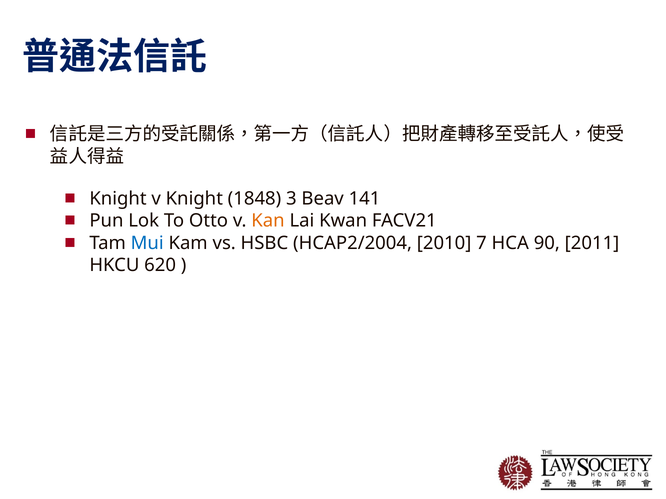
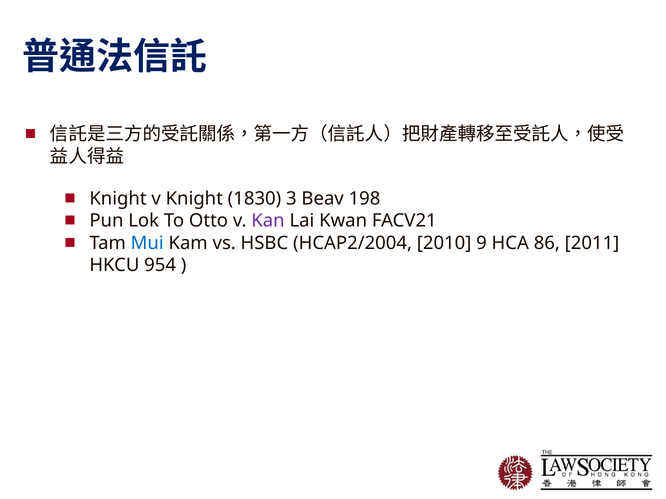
1848: 1848 -> 1830 (254, 199)
141: 141 -> 198 (365, 199)
Kan colour: orange -> purple (268, 221)
7: 7 -> 9 (481, 243)
90: 90 -> 86 (547, 243)
620: 620 -> 954 (160, 266)
